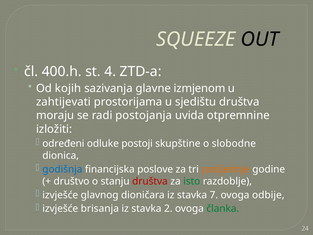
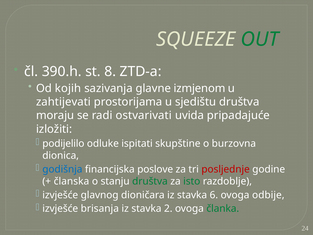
OUT colour: black -> green (260, 39)
400.h: 400.h -> 390.h (62, 72)
4: 4 -> 8 (110, 72)
postojanja: postojanja -> ostvarivati (144, 115)
otpremnine: otpremnine -> pripadajuće (238, 115)
određeni: određeni -> podijelilo (63, 143)
postoji: postoji -> ispitati (137, 143)
slobodne: slobodne -> burzovna (234, 143)
posljednje colour: orange -> red (226, 169)
društvo: društvo -> članska (71, 181)
društva colour: red -> green (150, 181)
7: 7 -> 6 (214, 195)
